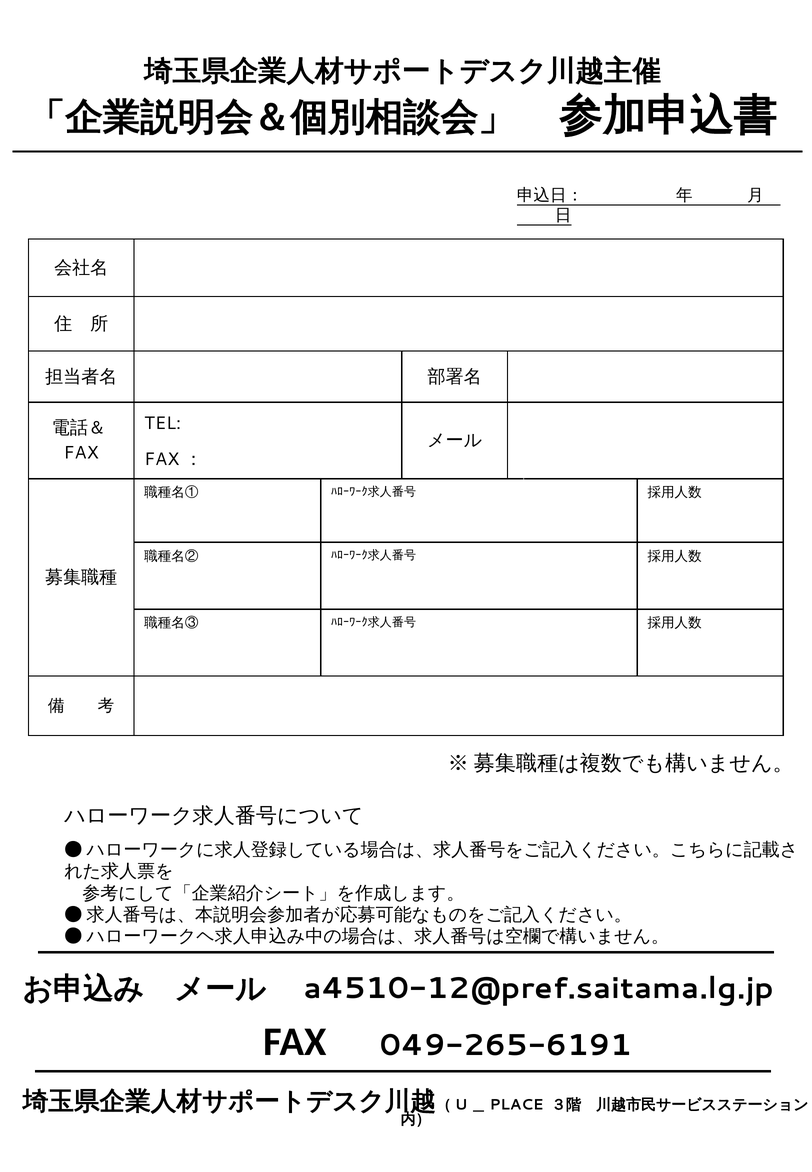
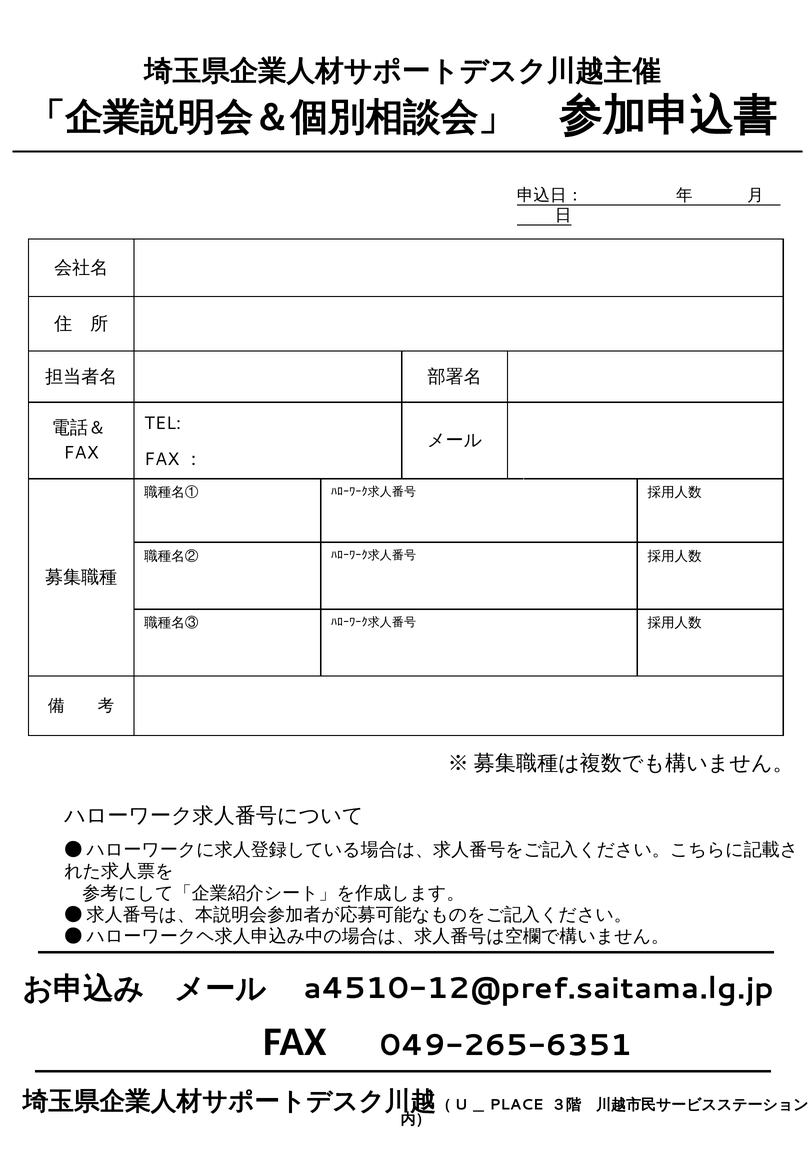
049-265-6191: 049-265-6191 -> 049-265-6351 (506, 1046)
